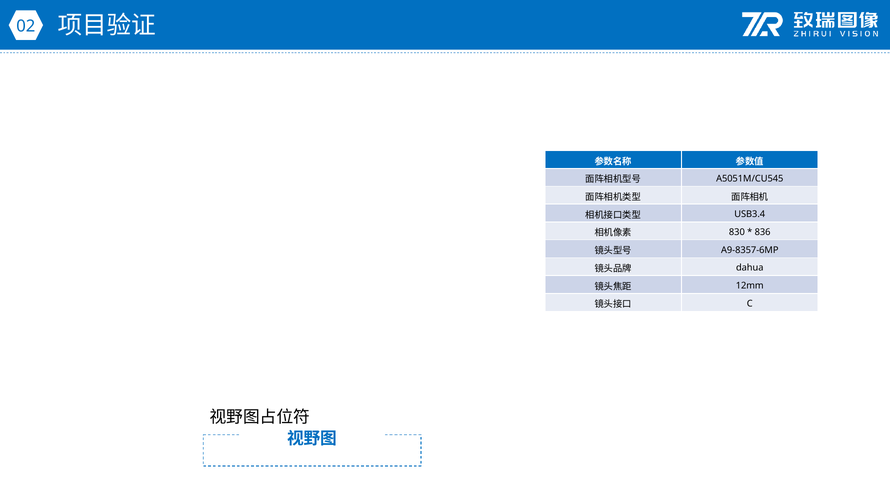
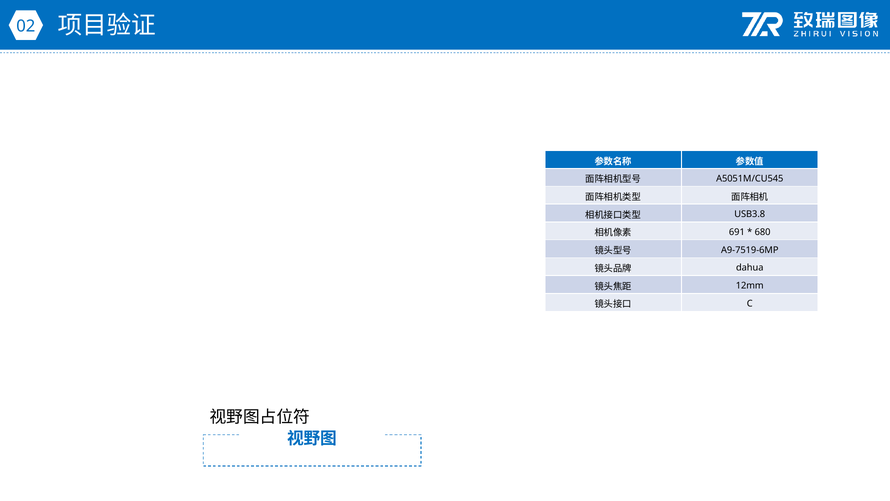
USB3.4: USB3.4 -> USB3.8 (750, 214)
830: 830 -> 691 (737, 232)
836: 836 -> 680 (763, 232)
A9-8357-6MP: A9-8357-6MP -> A9-7519-6MP (750, 250)
